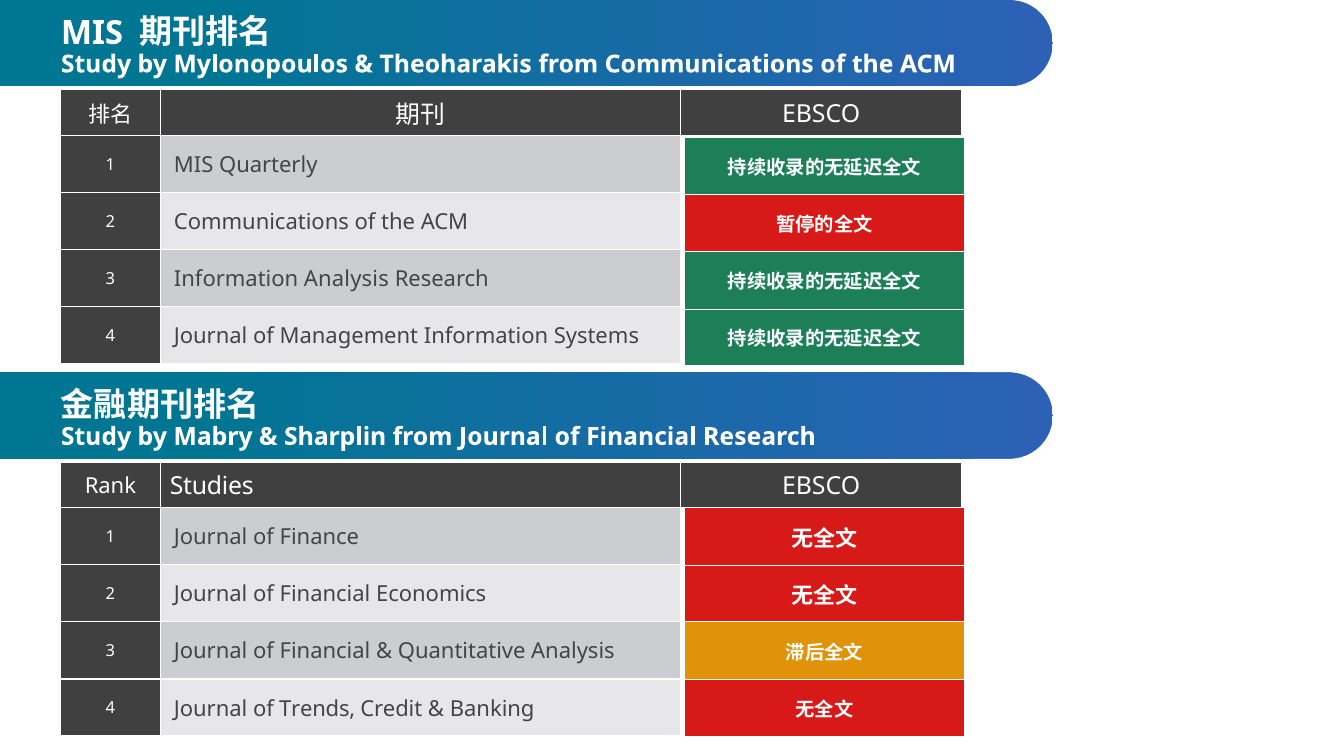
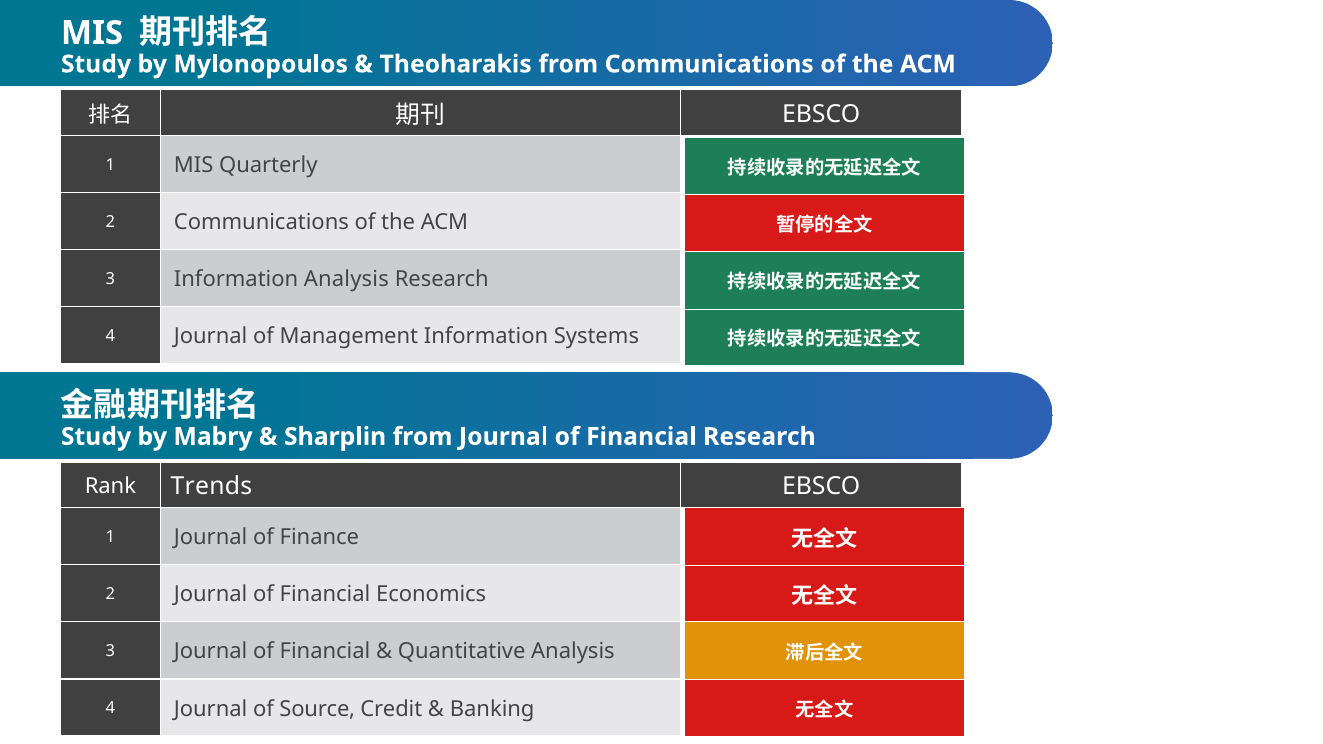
Studies: Studies -> Trends (211, 486)
Trends: Trends -> Source (317, 709)
